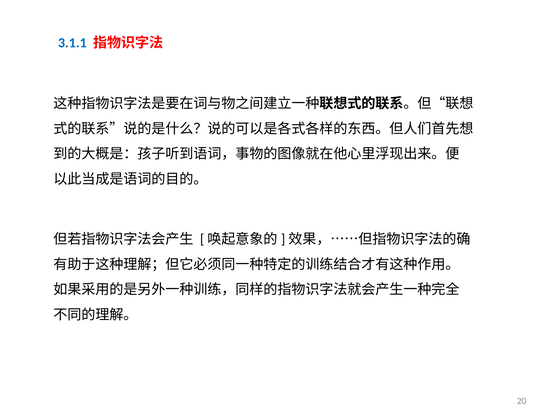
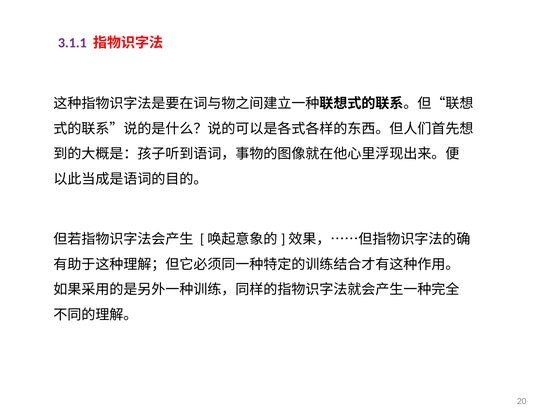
3.1.1 colour: blue -> purple (72, 43)
